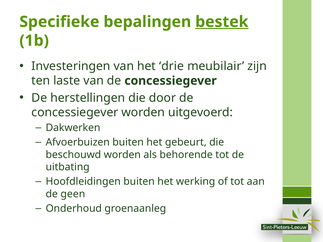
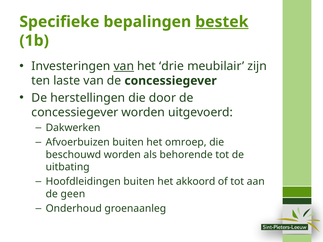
van underline: none -> present (124, 66)
gebeurt: gebeurt -> omroep (186, 142)
werking: werking -> akkoord (196, 182)
